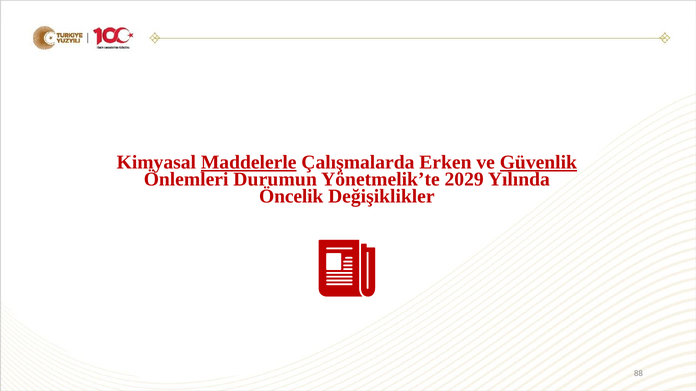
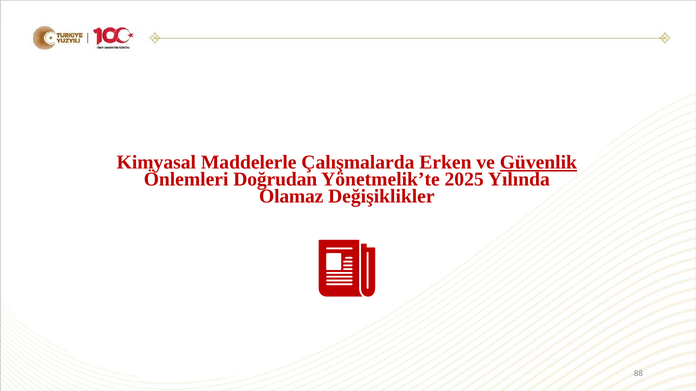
Maddelerle underline: present -> none (249, 162)
Durumun: Durumun -> Doğrudan (275, 179)
2029: 2029 -> 2025 (464, 179)
Öncelik: Öncelik -> Olamaz (291, 196)
